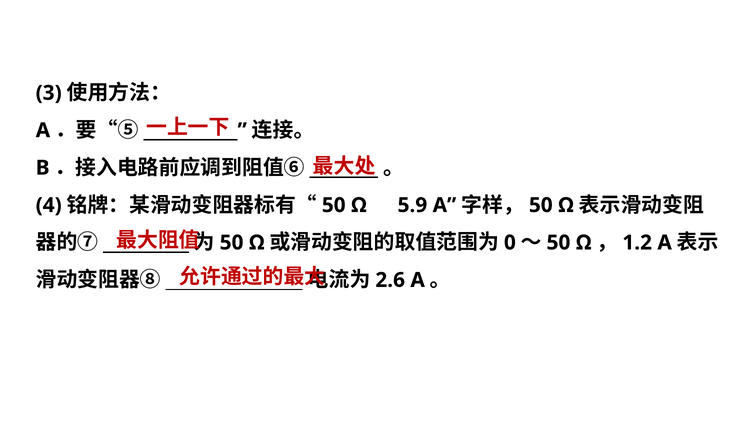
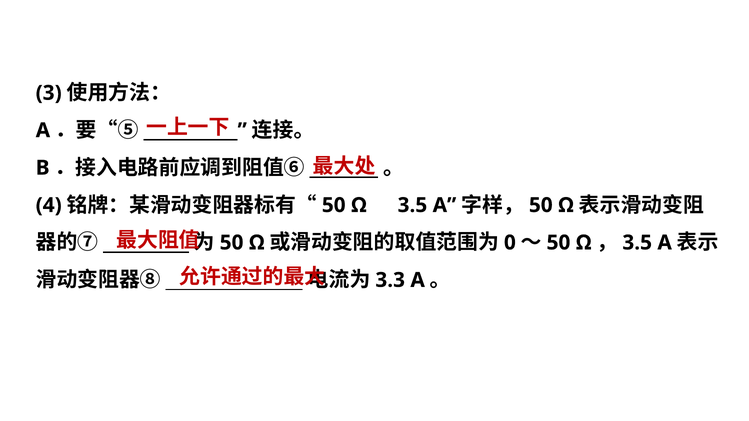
Ω 5.9: 5.9 -> 3.5 (412, 205)
1.2: 1.2 -> 3.5 (637, 243)
2.6: 2.6 -> 3.3 (390, 280)
